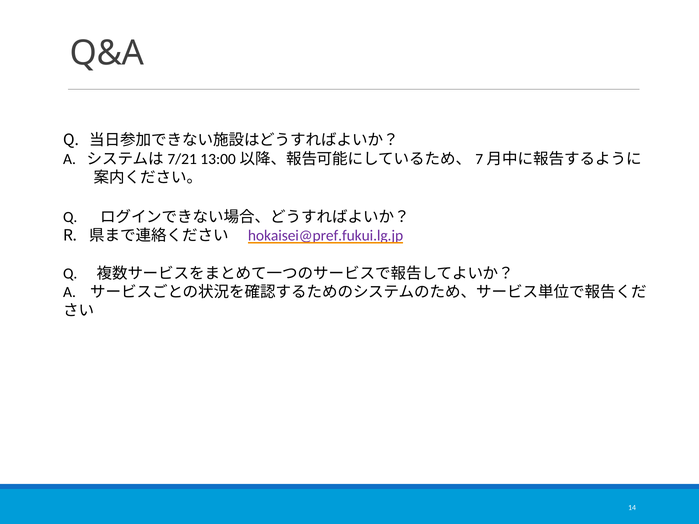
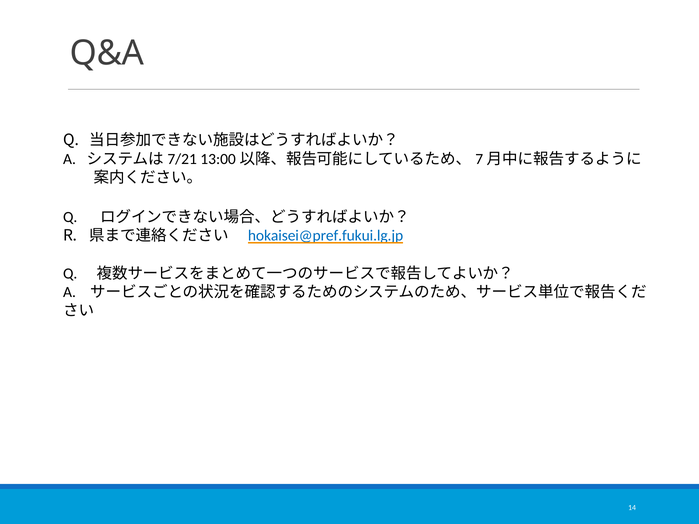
hokaisei@pref.fukui.lg.jp colour: purple -> blue (326, 236)
